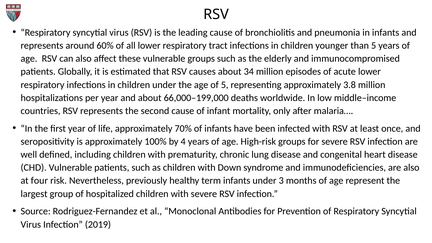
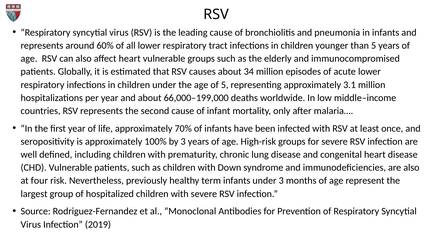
affect these: these -> heart (130, 59)
3.8: 3.8 -> 3.1 (350, 85)
by 4: 4 -> 3 (183, 142)
